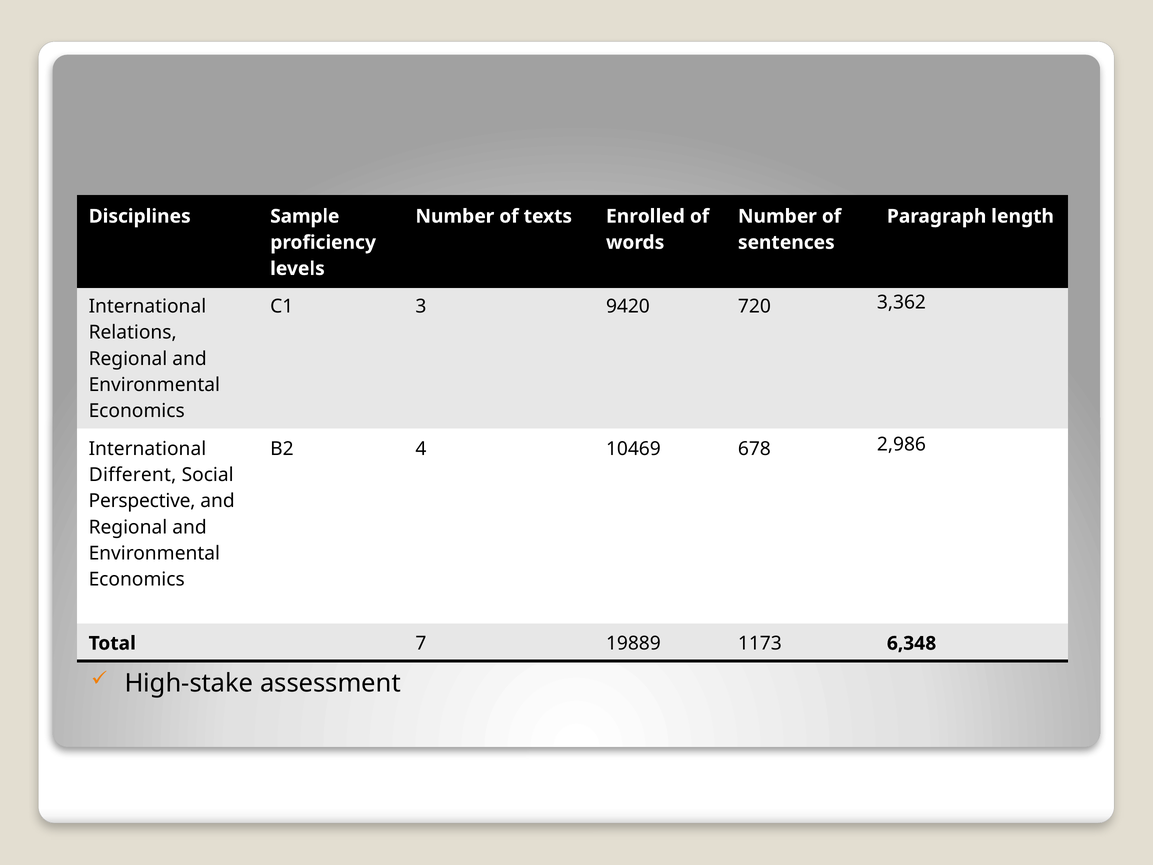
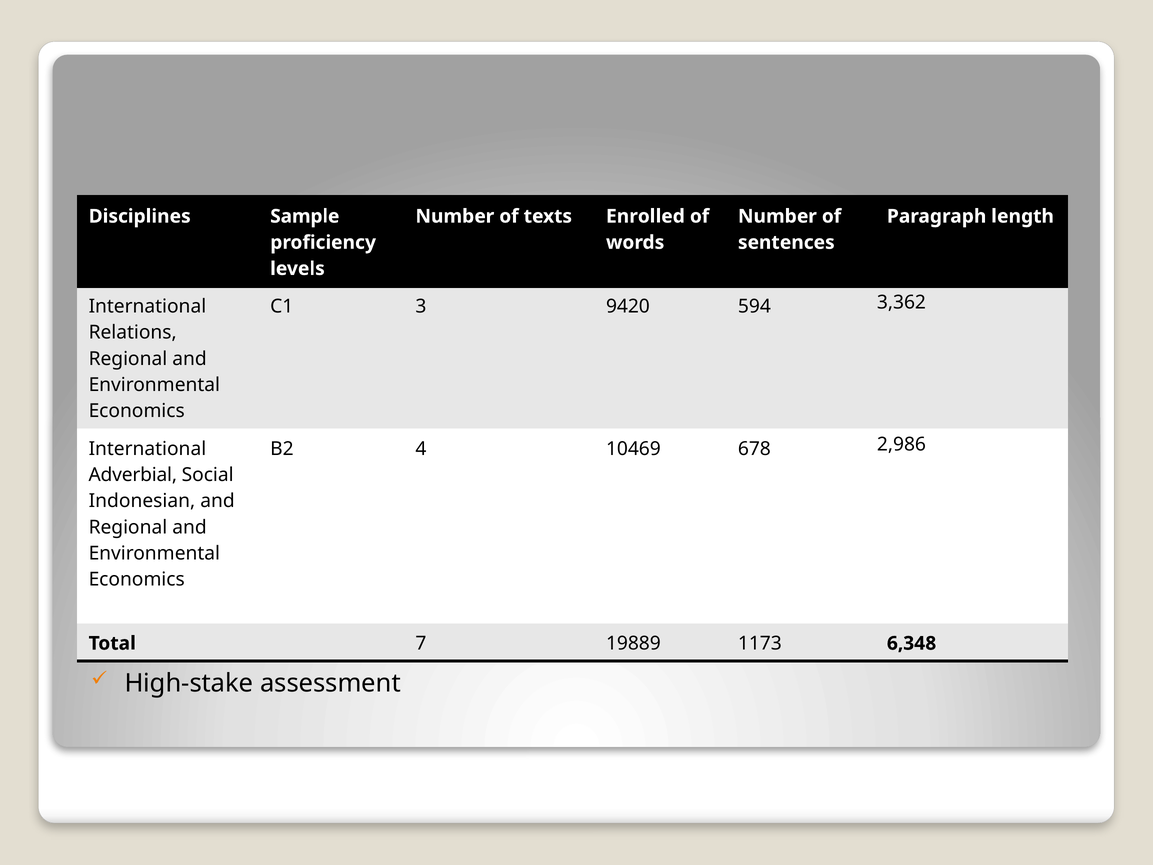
720: 720 -> 594 (754, 306)
Different: Different -> Adverbial (133, 475)
Perspective: Perspective -> Indonesian (142, 501)
